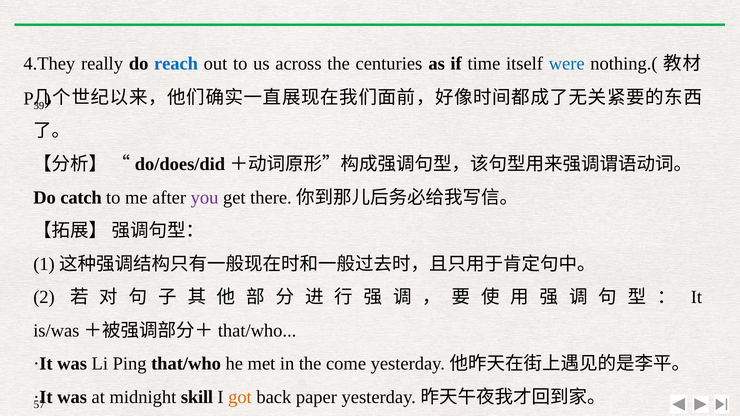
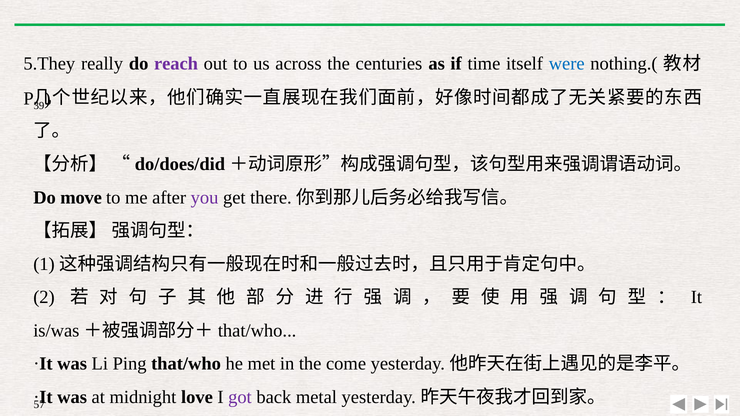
4.They: 4.They -> 5.They (49, 64)
reach colour: blue -> purple (176, 64)
catch: catch -> move (81, 198)
skill: skill -> love (197, 397)
got colour: orange -> purple (240, 397)
paper: paper -> metal (316, 397)
